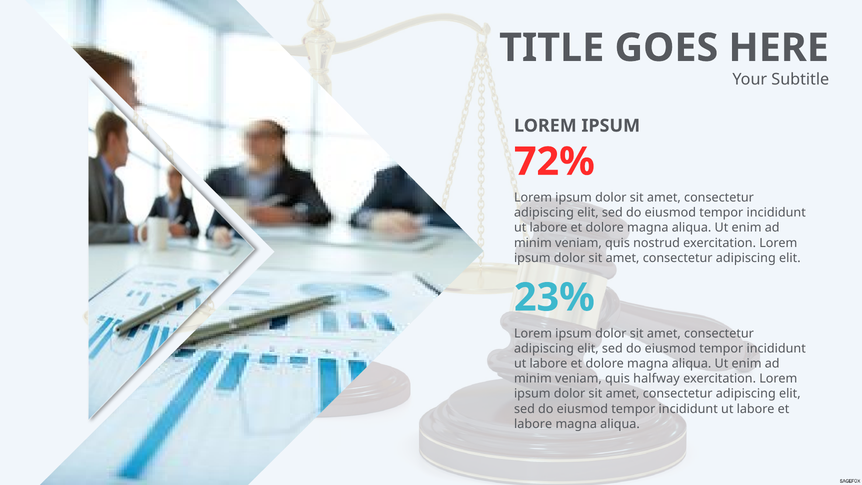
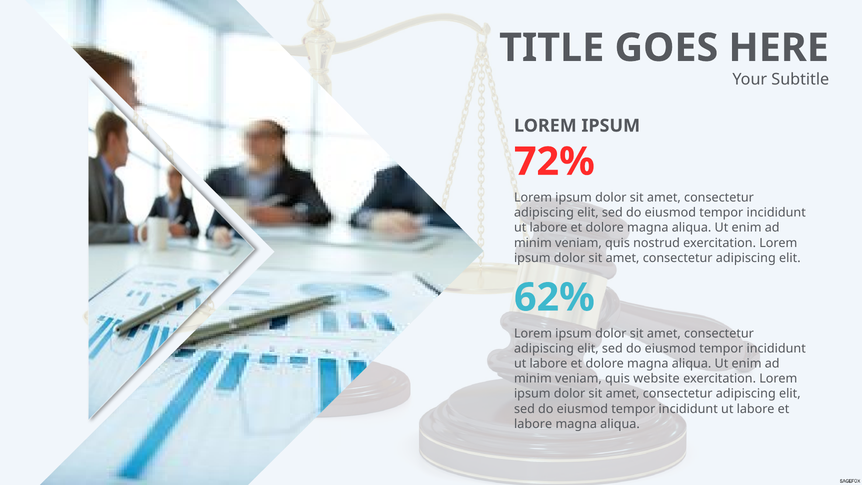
23%: 23% -> 62% (554, 297)
halfway: halfway -> website (656, 379)
